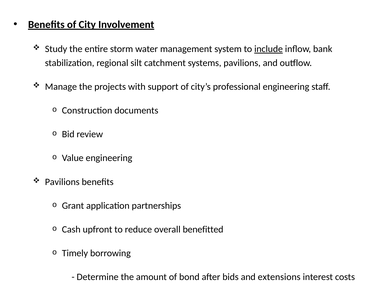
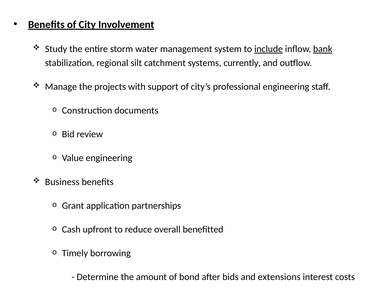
bank underline: none -> present (323, 49)
systems pavilions: pavilions -> currently (242, 63)
Pavilions: Pavilions -> Business (62, 182)
